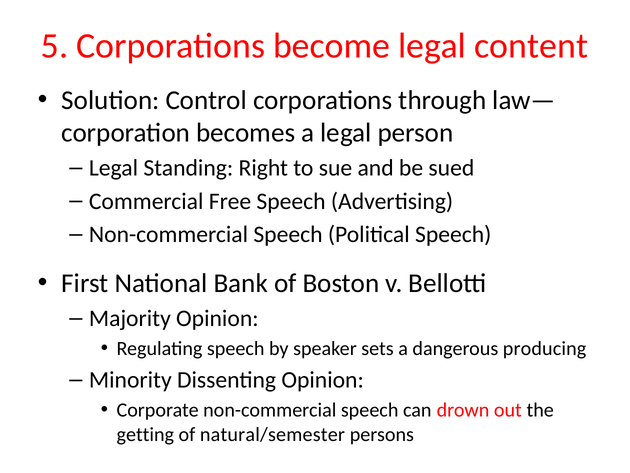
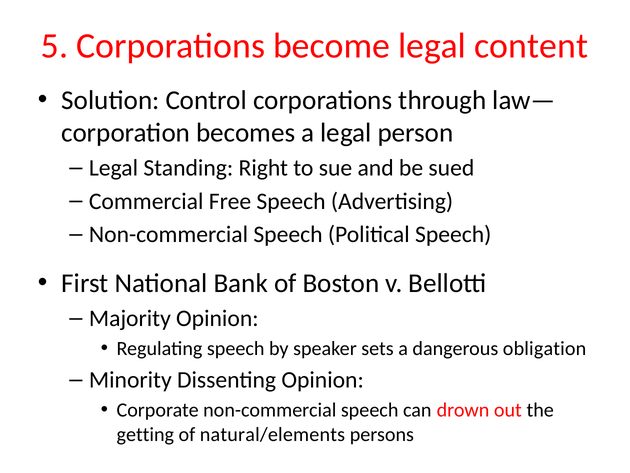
producing: producing -> obligation (545, 348)
natural/semester: natural/semester -> natural/elements (272, 434)
